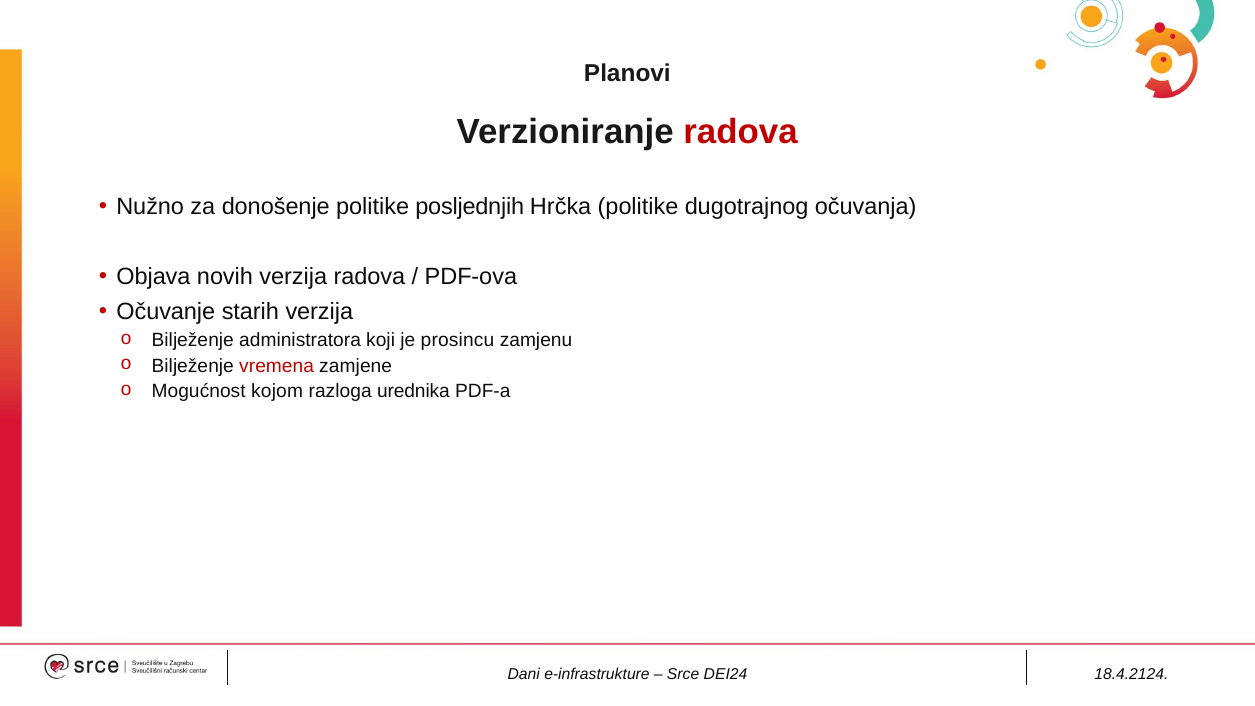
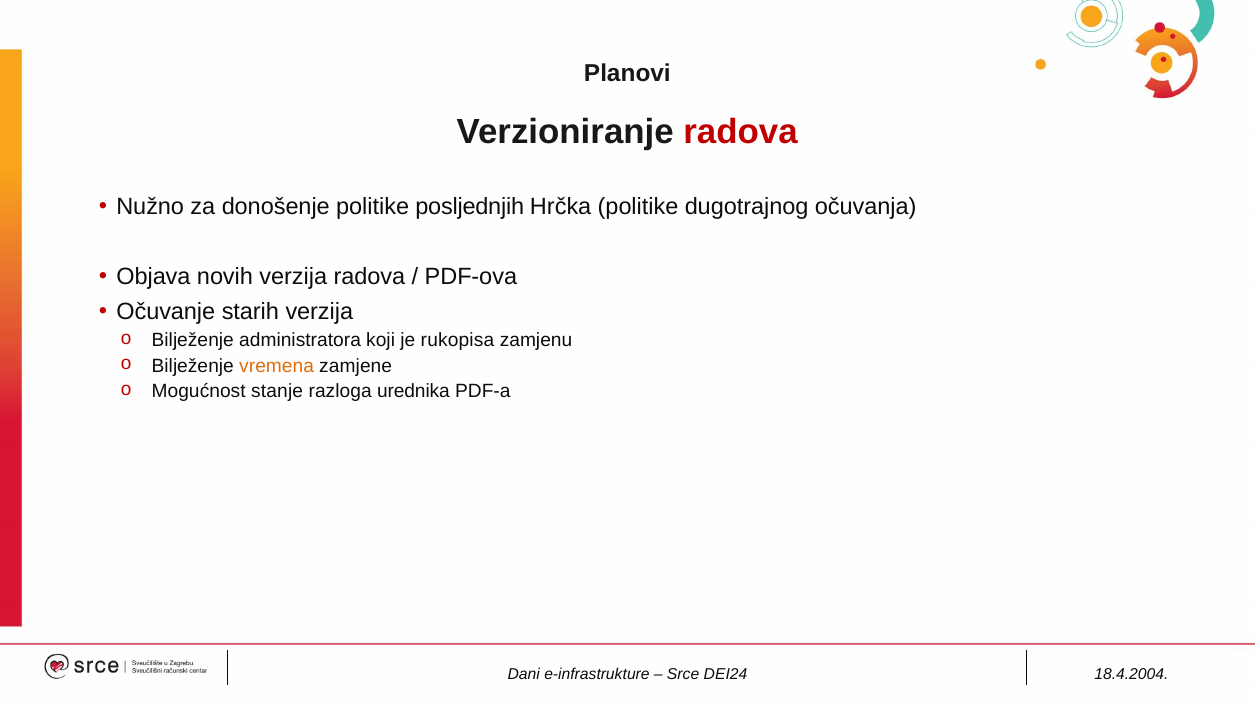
prosincu: prosincu -> rukopisa (457, 340)
vremena colour: red -> orange (277, 366)
kojom: kojom -> stanje (277, 391)
18.4.2124: 18.4.2124 -> 18.4.2004 (1131, 674)
